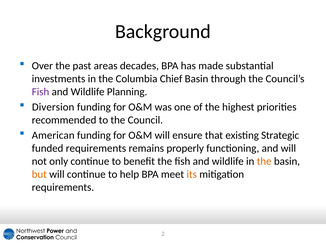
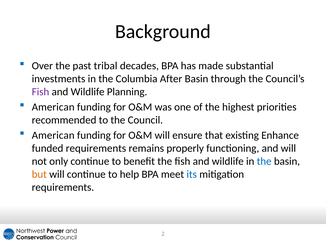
areas: areas -> tribal (106, 66)
Chief: Chief -> After (171, 79)
Diversion: Diversion -> American (53, 107)
Strategic: Strategic -> Enhance (280, 136)
the colour: orange -> blue (264, 162)
its colour: orange -> blue (192, 175)
